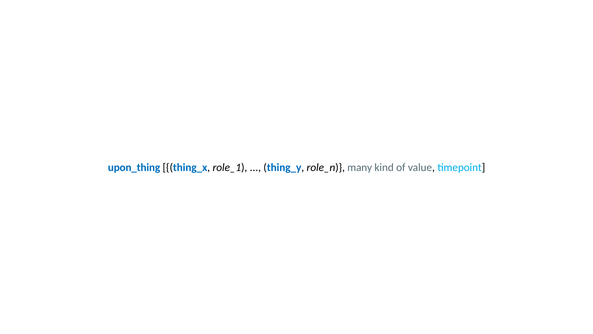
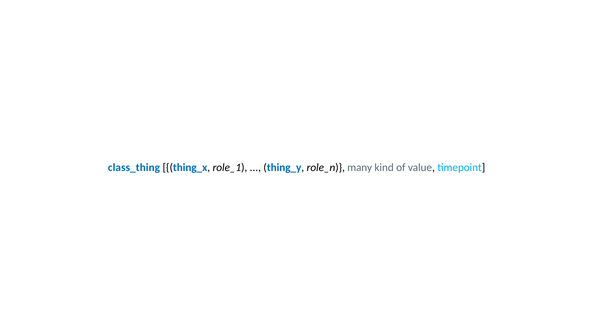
upon_thing: upon_thing -> class_thing (134, 167)
